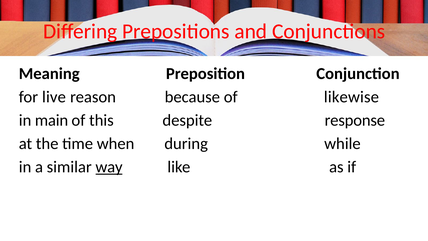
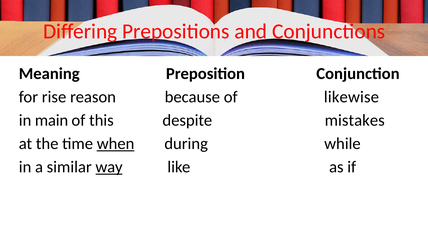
live: live -> rise (54, 97)
response: response -> mistakes (355, 120)
when underline: none -> present (116, 144)
